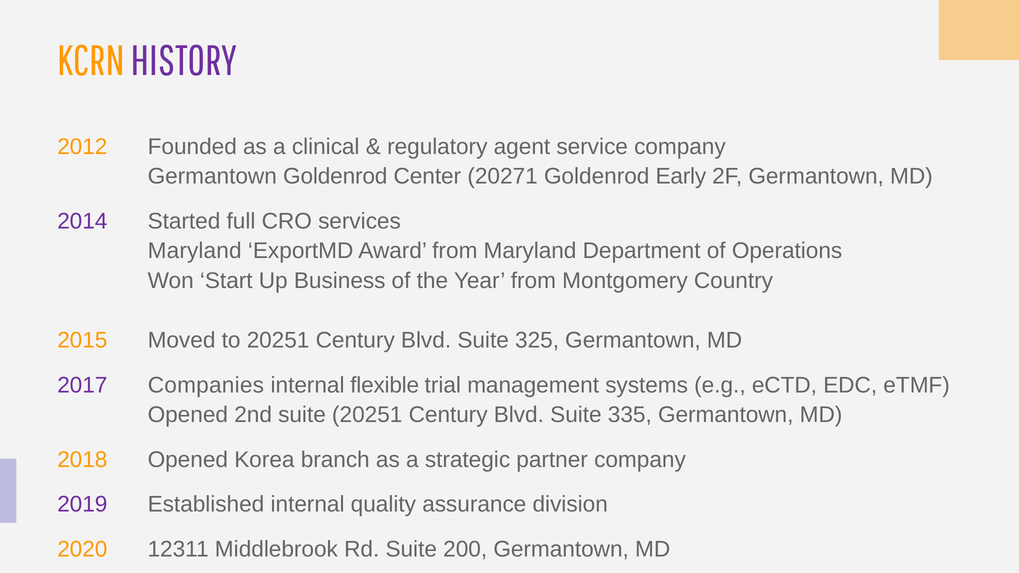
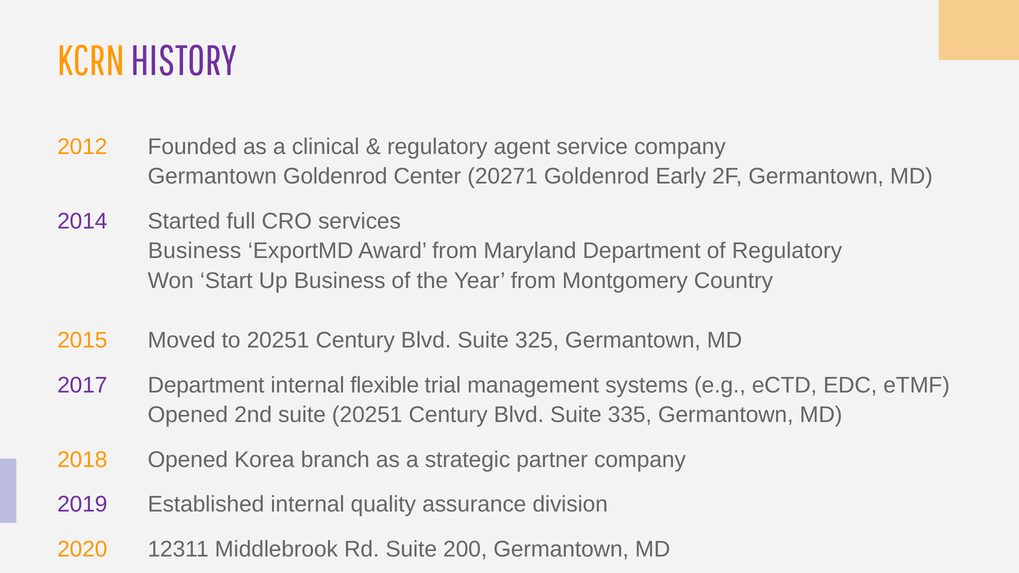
Maryland: Maryland -> Business (195, 251)
of Operations: Operations -> Regulatory (787, 251)
2017 Companies: Companies -> Department (206, 385)
